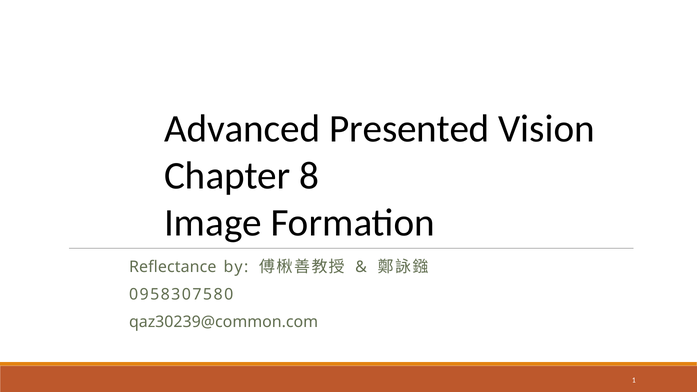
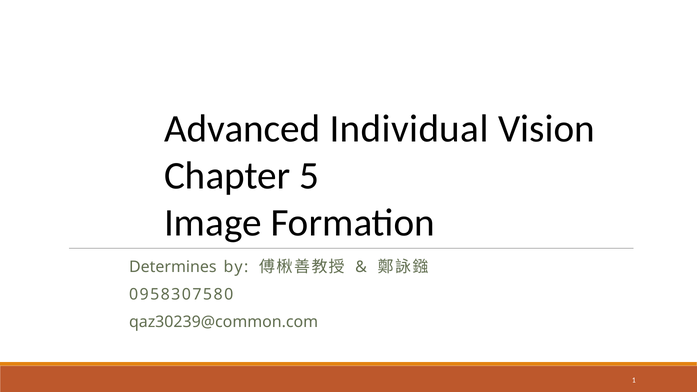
Presented: Presented -> Individual (409, 129)
8: 8 -> 5 (309, 176)
Reflectance: Reflectance -> Determines (173, 267)
